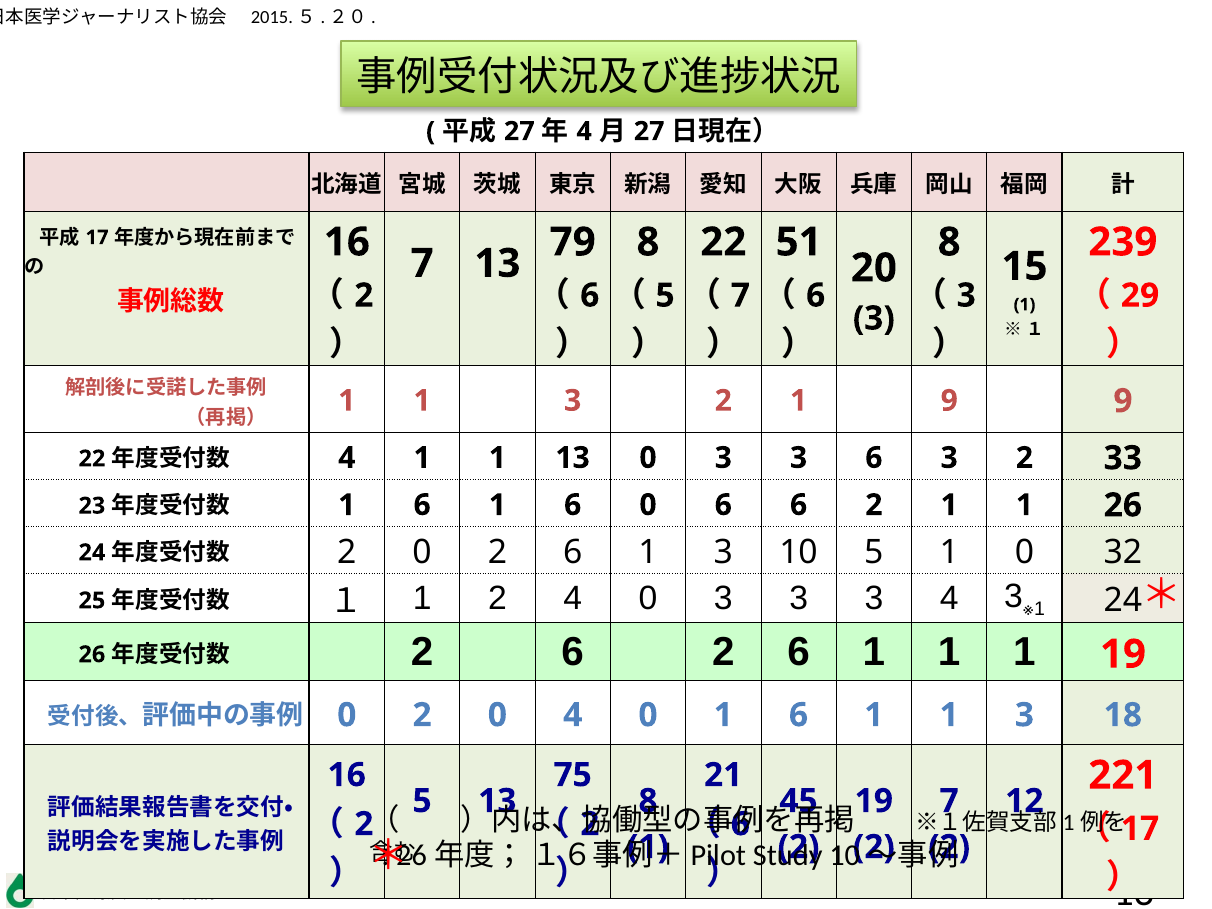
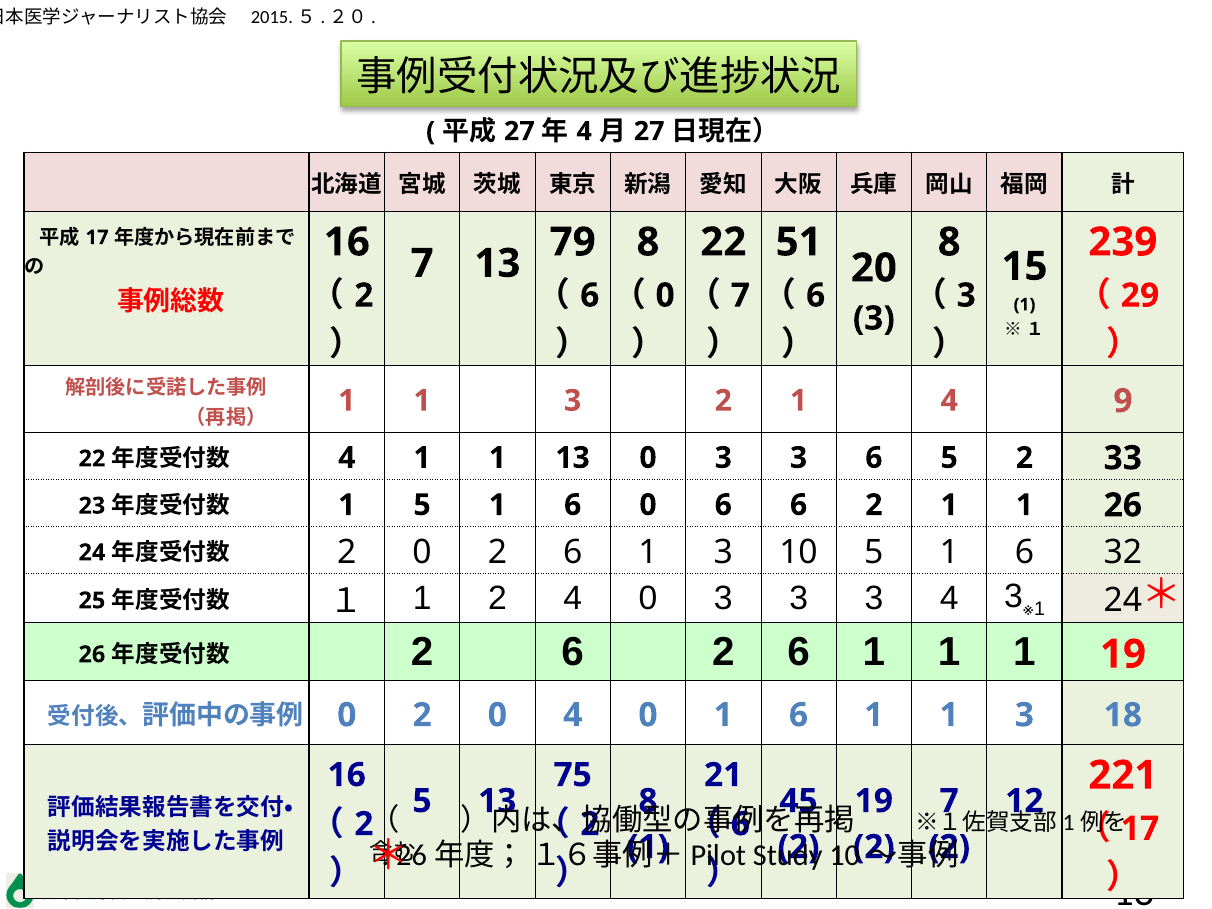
5: 5 -> 0 (665, 295)
1 9: 9 -> 4 (949, 401)
6 3: 3 -> 5 (949, 458)
6: 6 -> 5 (422, 505)
10 5 1 0: 0 -> 6 (1024, 552)
